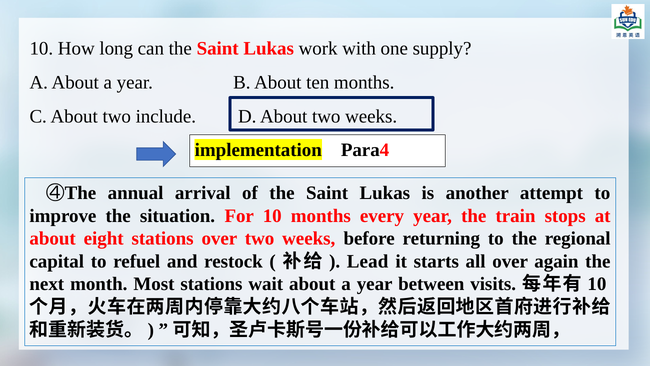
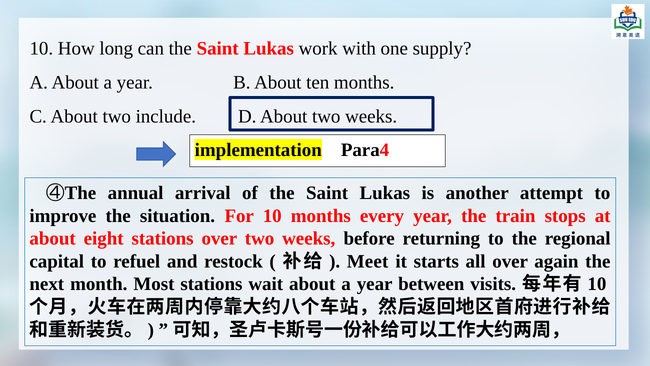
Lead: Lead -> Meet (368, 261)
